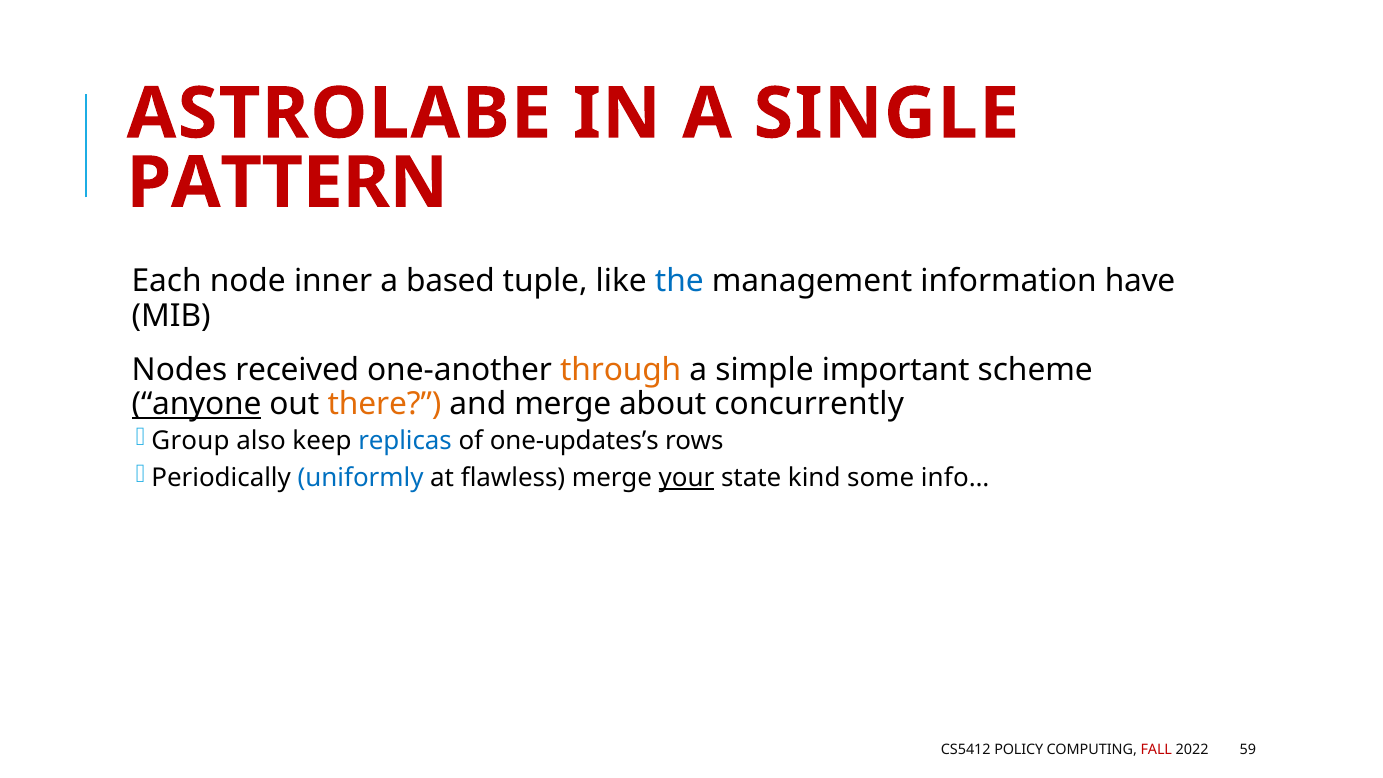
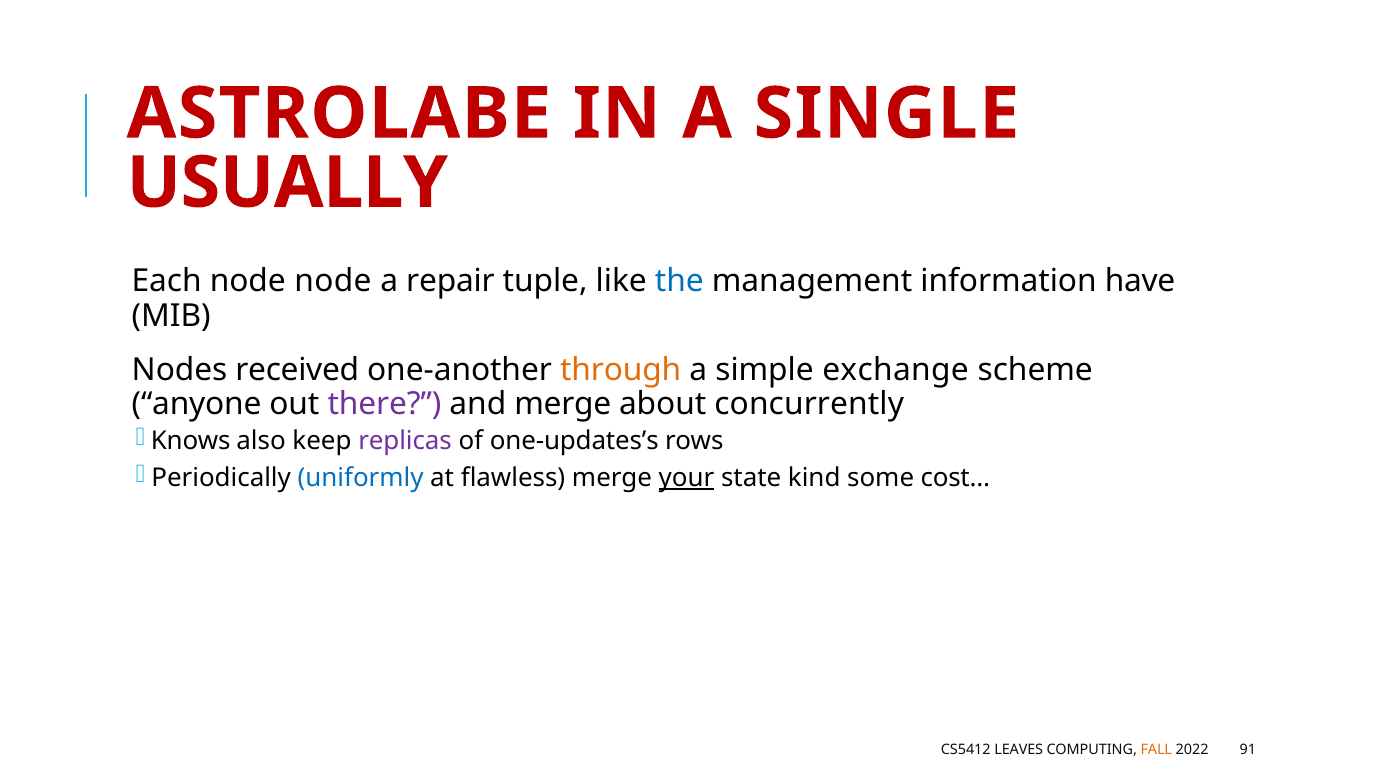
PATTERN: PATTERN -> USUALLY (287, 183)
node inner: inner -> node (333, 281)
based: based -> repair (450, 281)
important: important -> exchange (895, 370)
anyone underline: present -> none (197, 404)
there colour: orange -> purple (385, 404)
Group: Group -> Knows (191, 441)
replicas colour: blue -> purple (405, 441)
info…: info… -> cost… (955, 478)
POLICY: POLICY -> LEAVES (1019, 749)
FALL colour: red -> orange (1156, 749)
59: 59 -> 91 (1248, 749)
